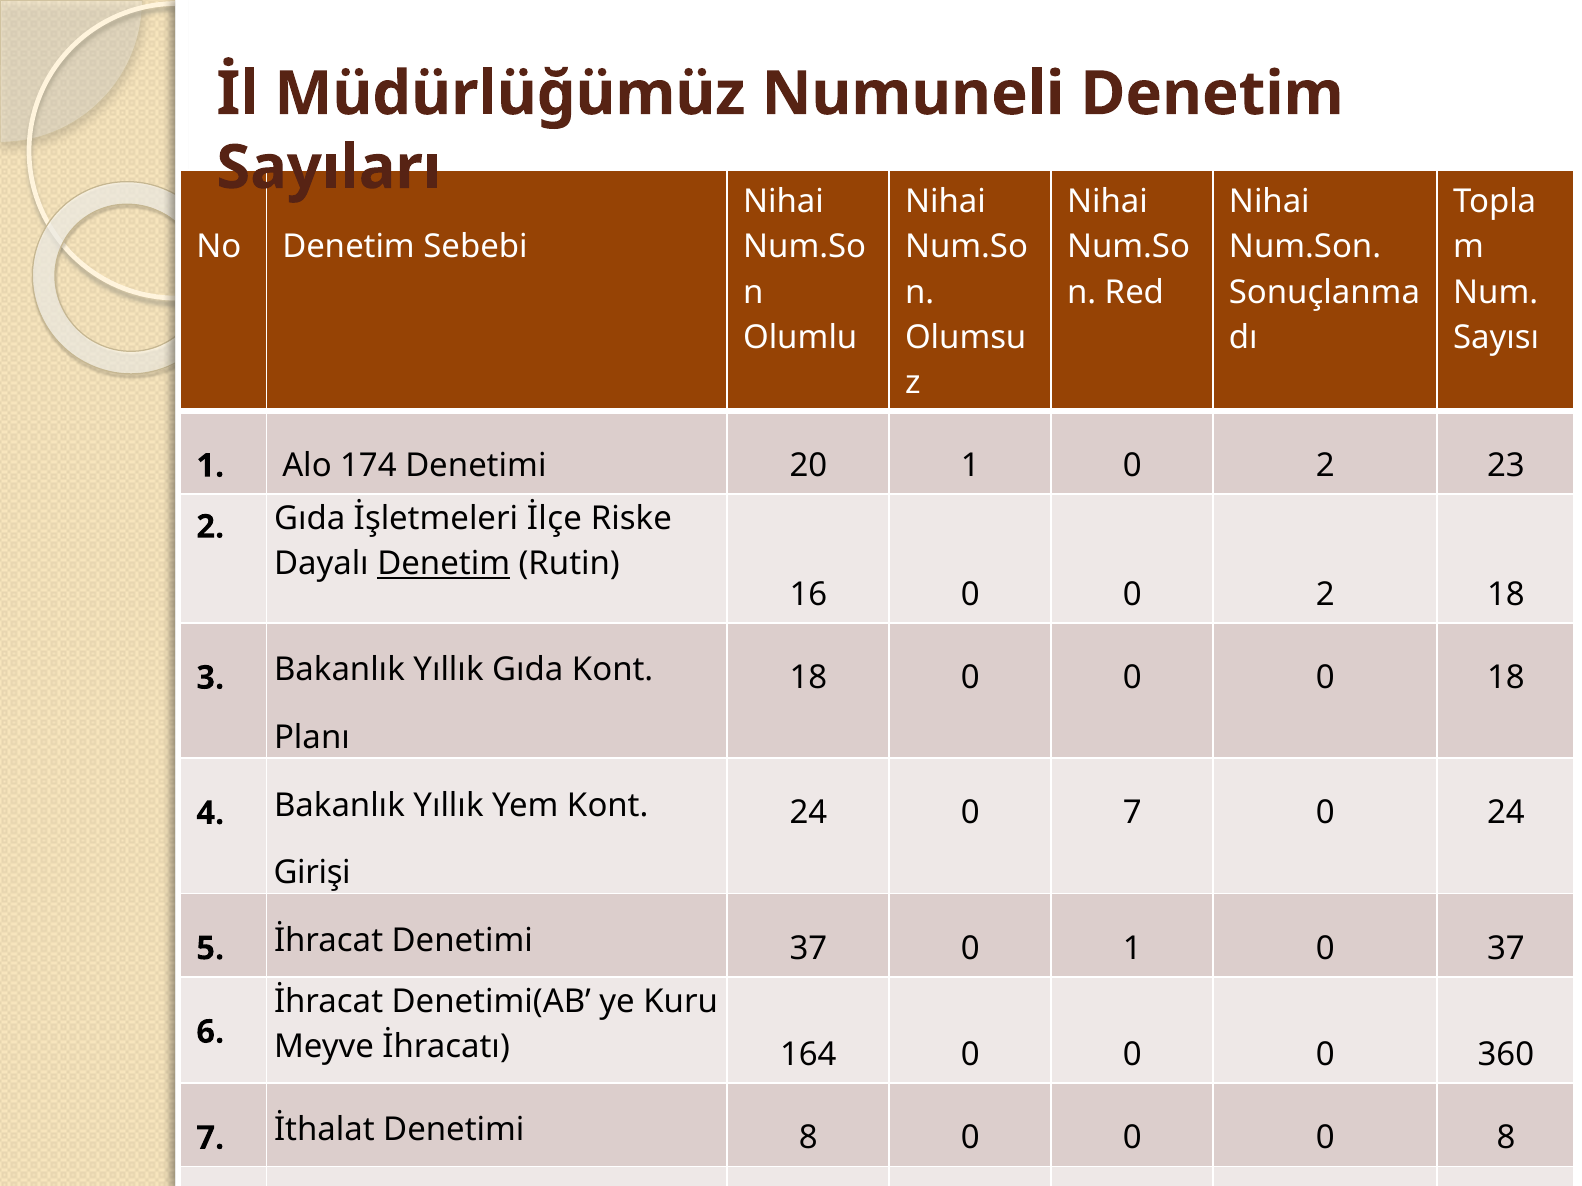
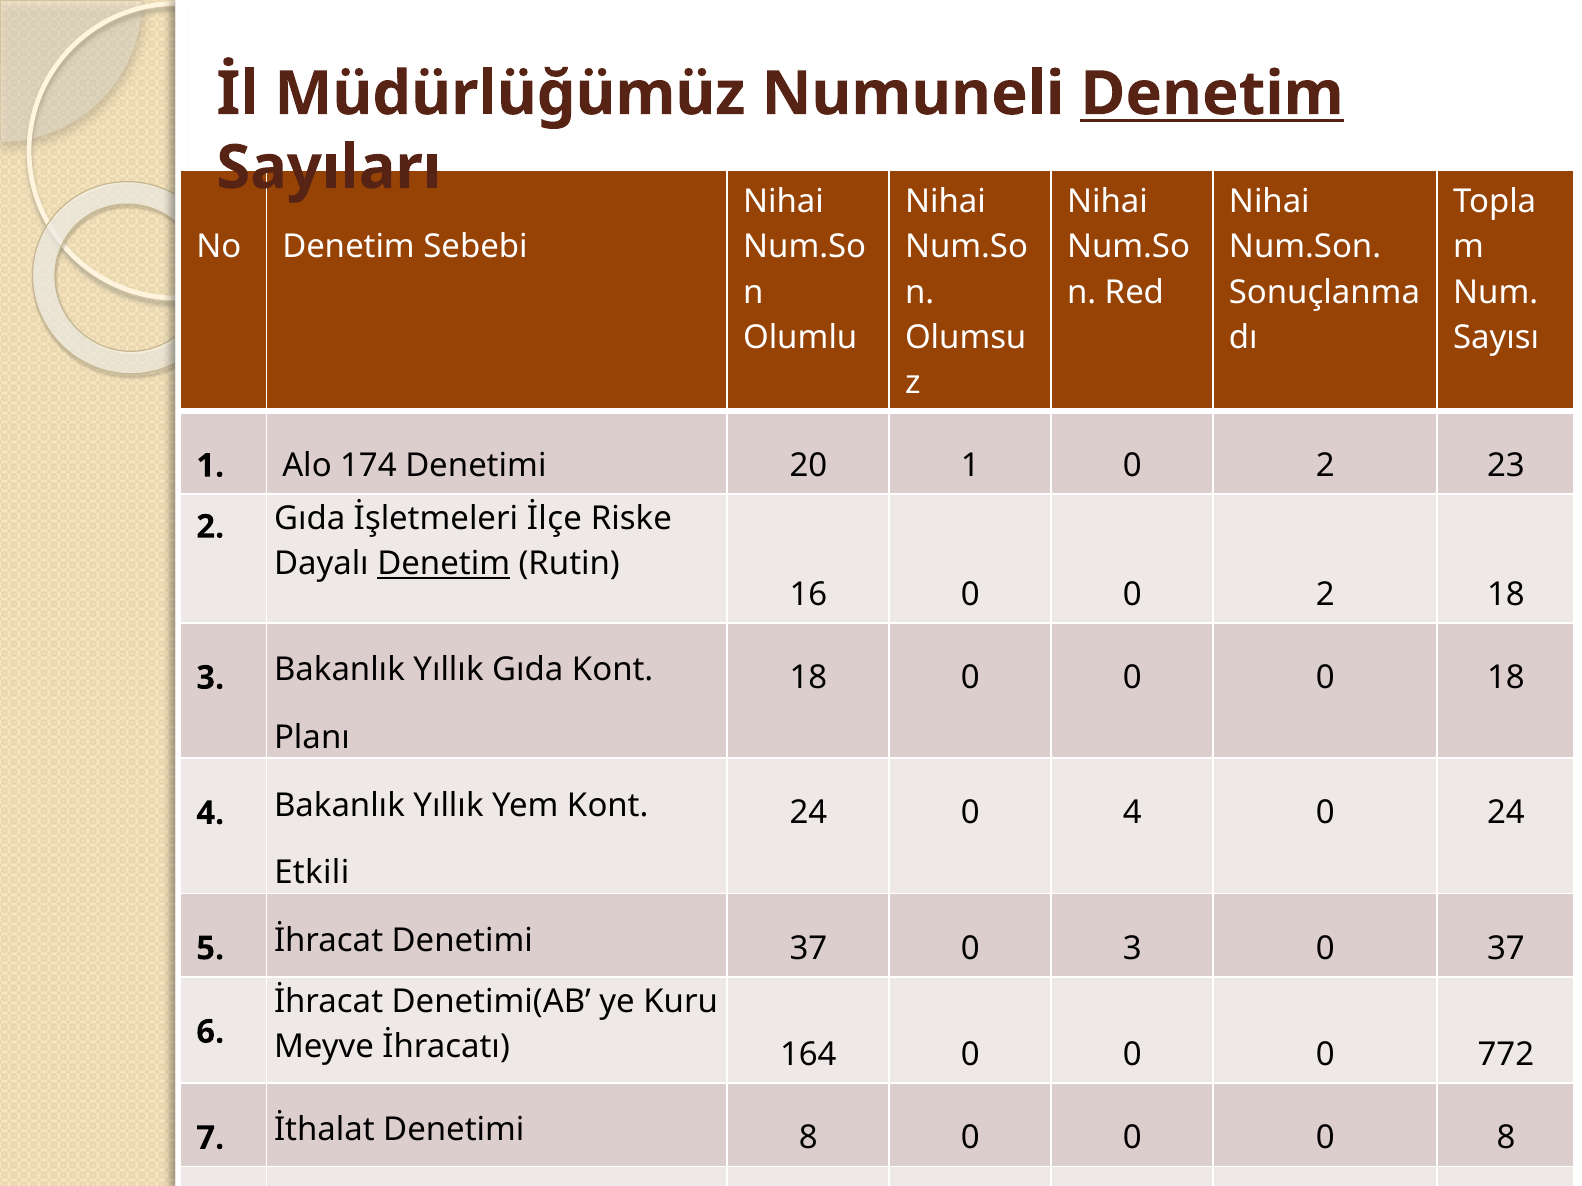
Denetim underline: none -> present (1212, 94)
0 7: 7 -> 4 (1132, 813)
Girişi: Girişi -> Etkili (312, 873)
0 1: 1 -> 3 (1132, 949)
360: 360 -> 772 (1506, 1055)
